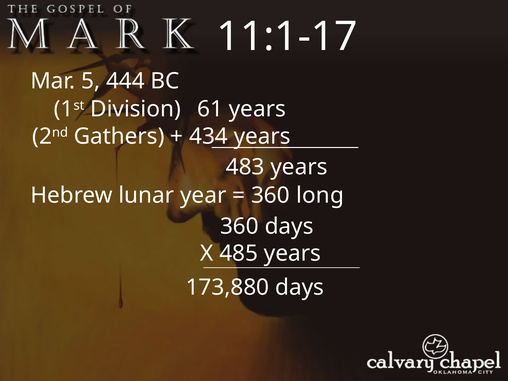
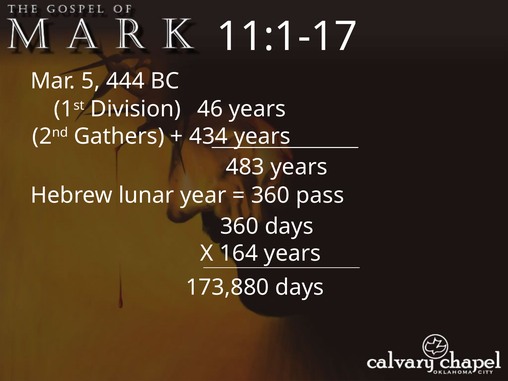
61: 61 -> 46 (210, 109)
long: long -> pass (320, 196)
485: 485 -> 164 (239, 254)
